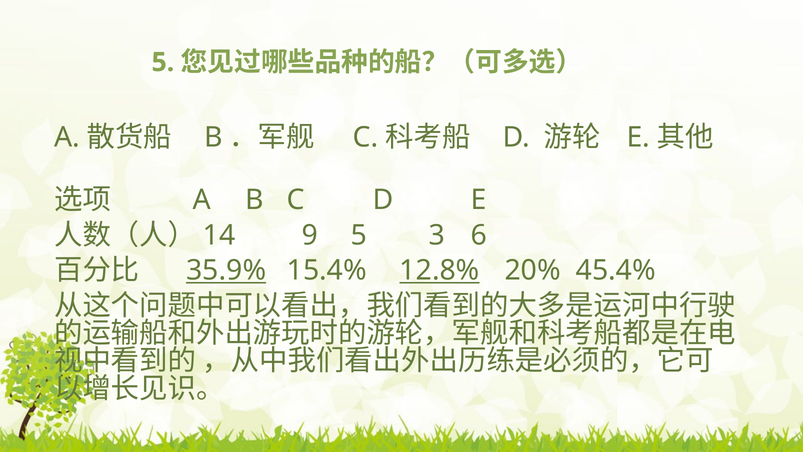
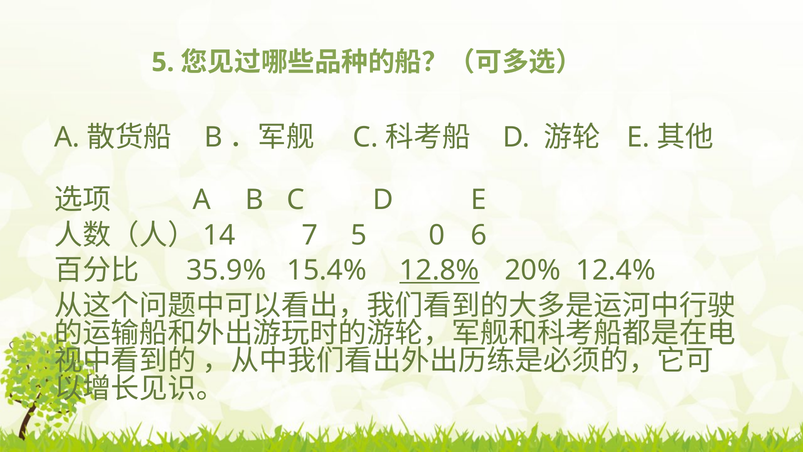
9: 9 -> 7 (310, 235)
3: 3 -> 0 (437, 235)
35.9% underline: present -> none (226, 270)
45.4%: 45.4% -> 12.4% (616, 270)
